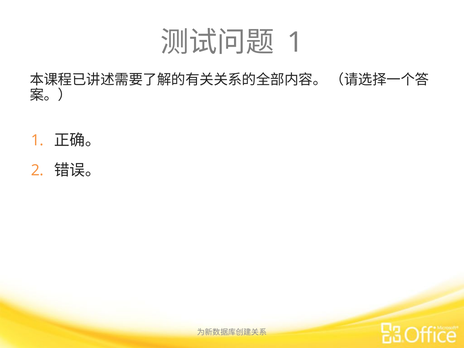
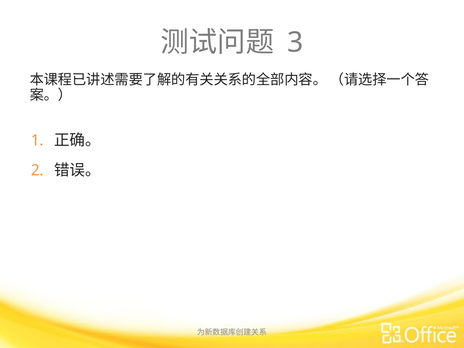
1: 1 -> 3 (295, 43)
